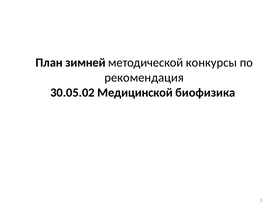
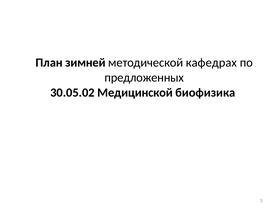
конкурсы: конкурсы -> кафедрах (211, 62)
рекомендация: рекомендация -> предложенных (144, 77)
